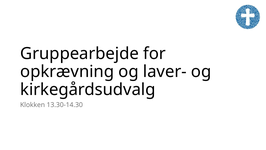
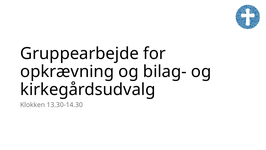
laver-: laver- -> bilag- (165, 72)
